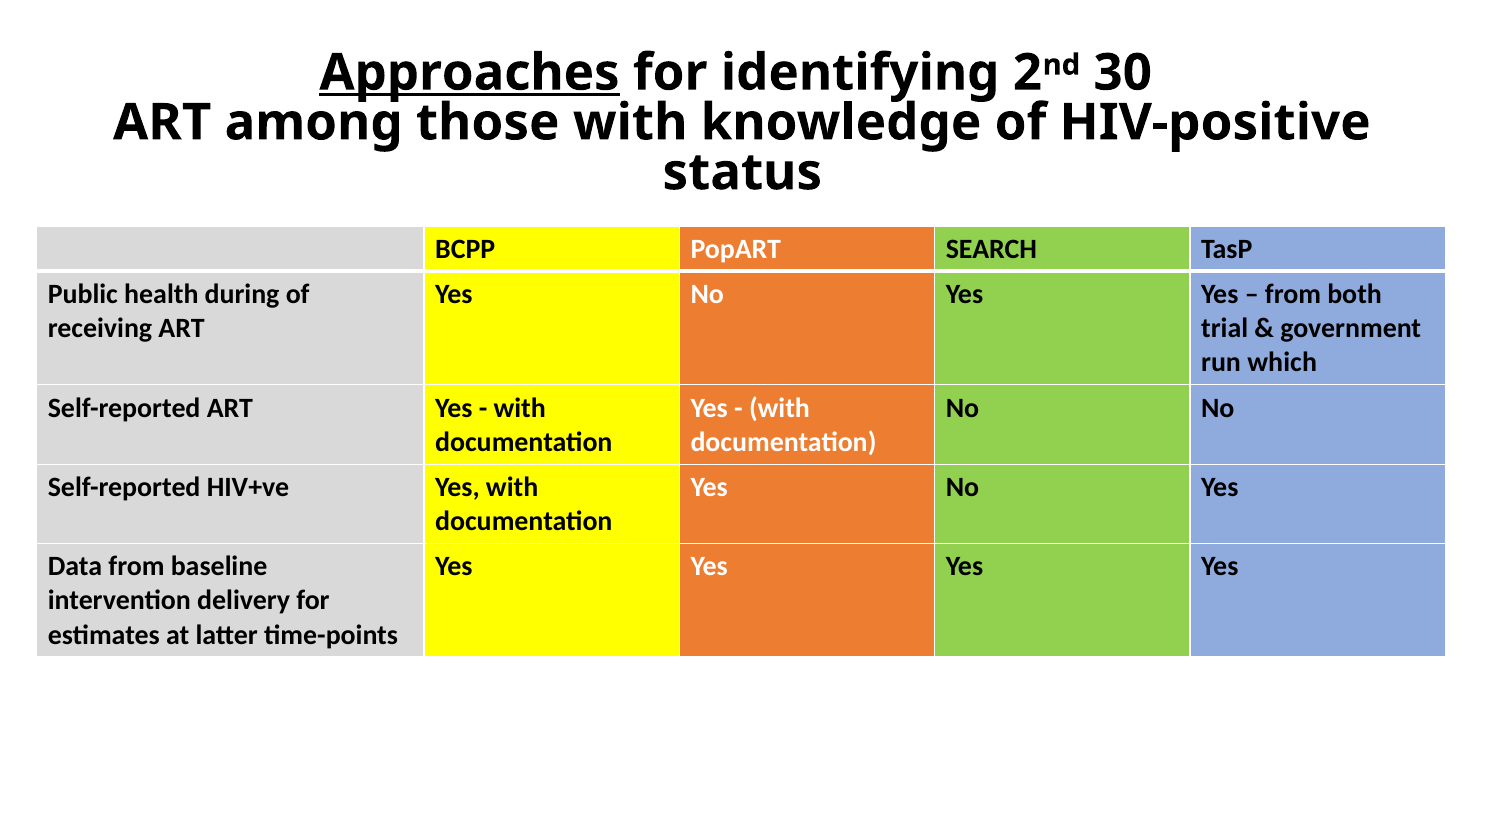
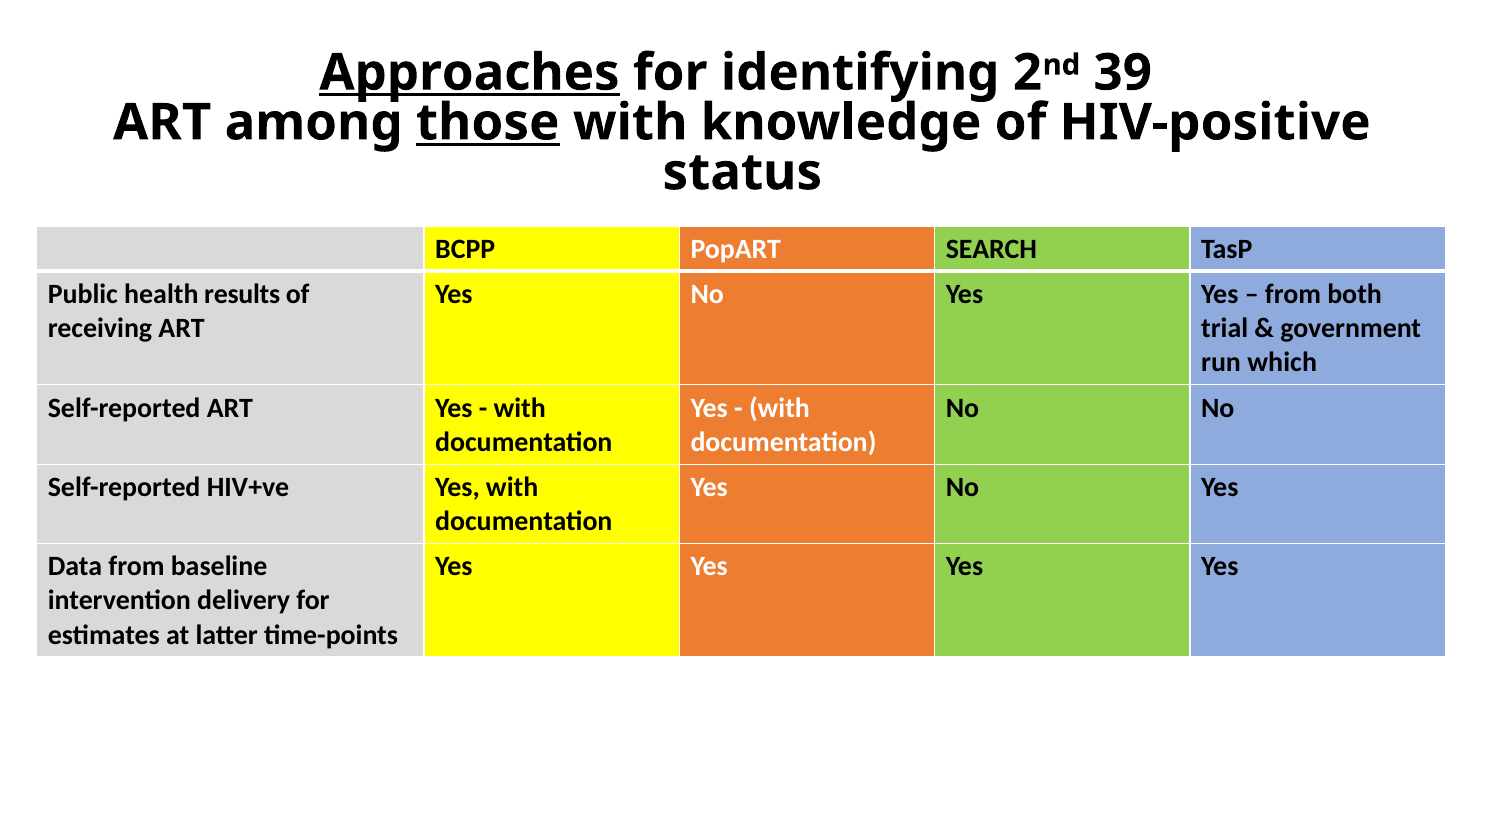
30: 30 -> 39 (1123, 73)
those underline: none -> present (488, 123)
during: during -> results (242, 294)
